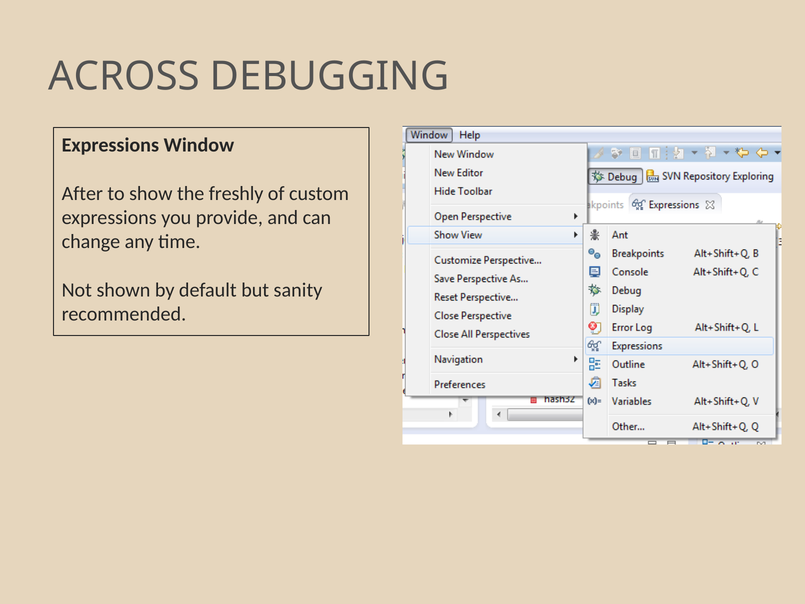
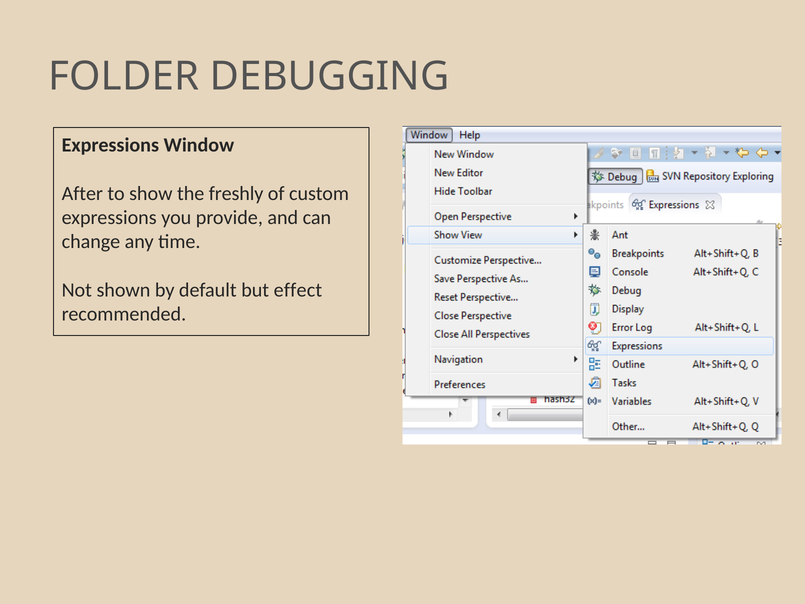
ACROSS: ACROSS -> FOLDER (124, 77)
sanity: sanity -> effect (298, 290)
